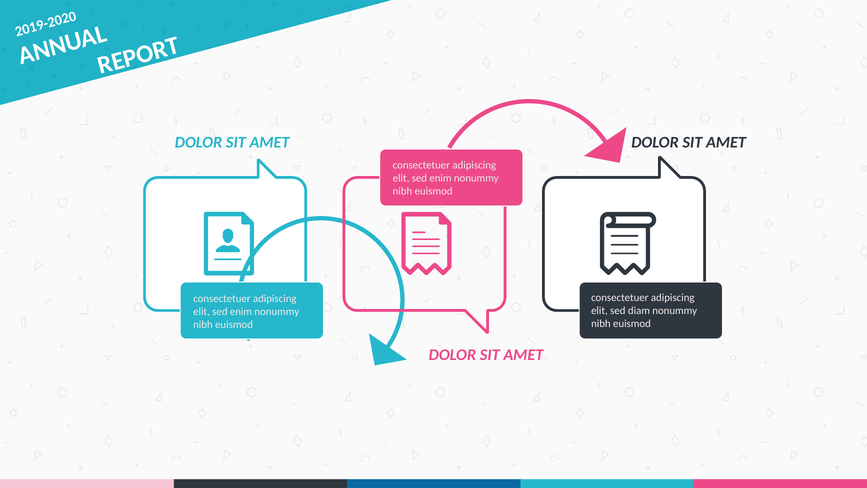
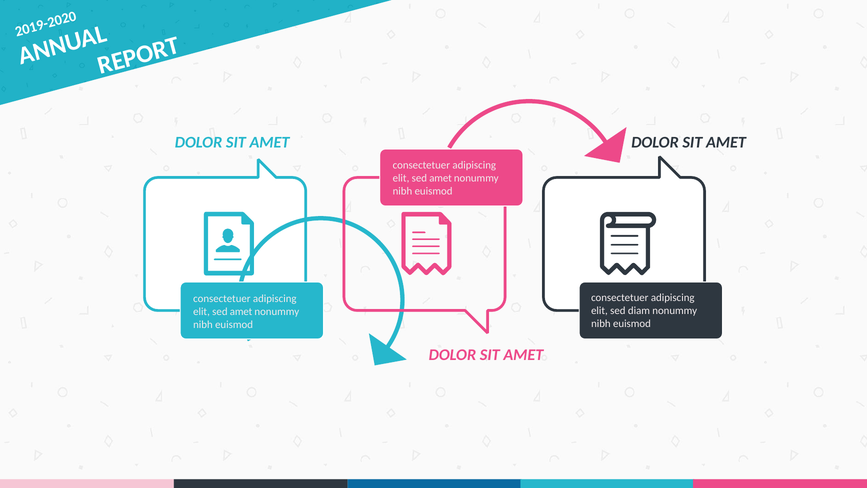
enim: enim -> amet (441, 178)
enim: enim -> amet (241, 312)
